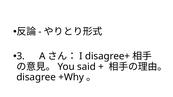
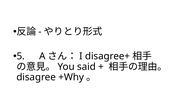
3: 3 -> 5 (21, 56)
